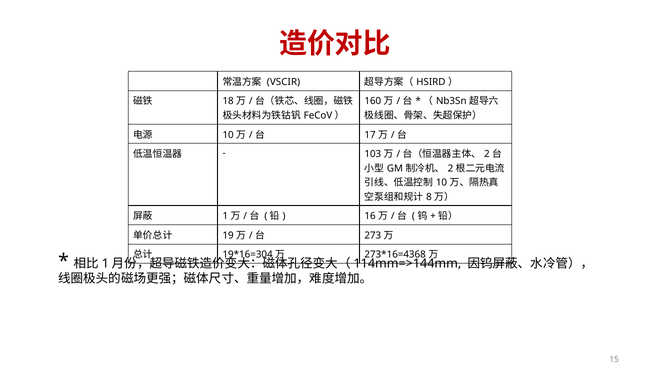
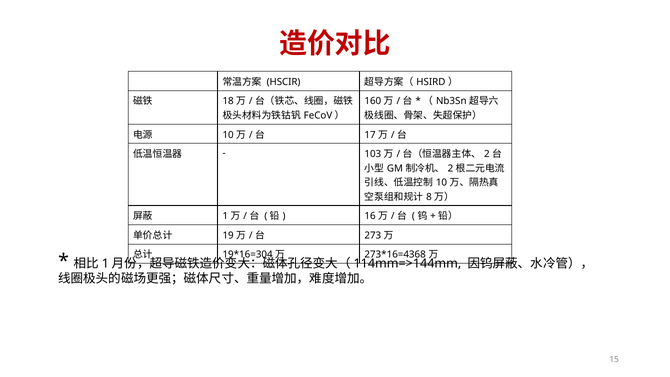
VSCIR: VSCIR -> HSCIR (284, 82)
